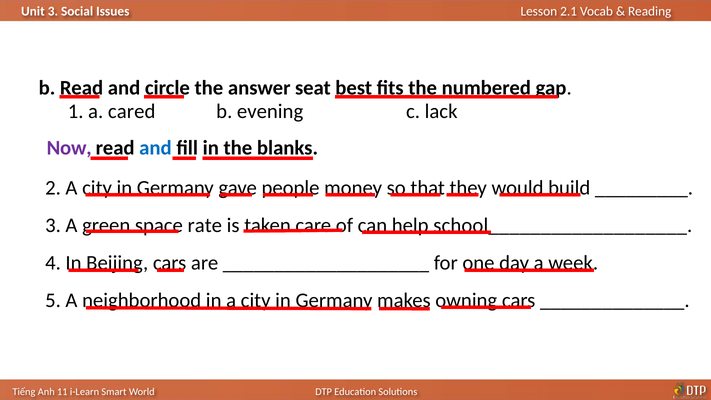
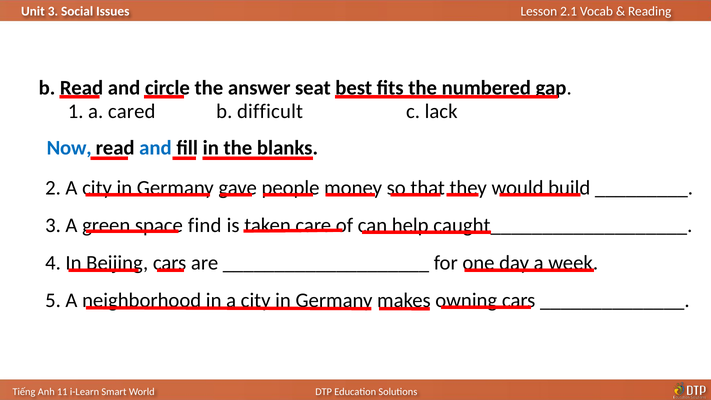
evening: evening -> difficult (270, 111)
Now colour: purple -> blue (69, 148)
rate: rate -> find (205, 225)
school___________________: school___________________ -> caught___________________ (563, 225)
